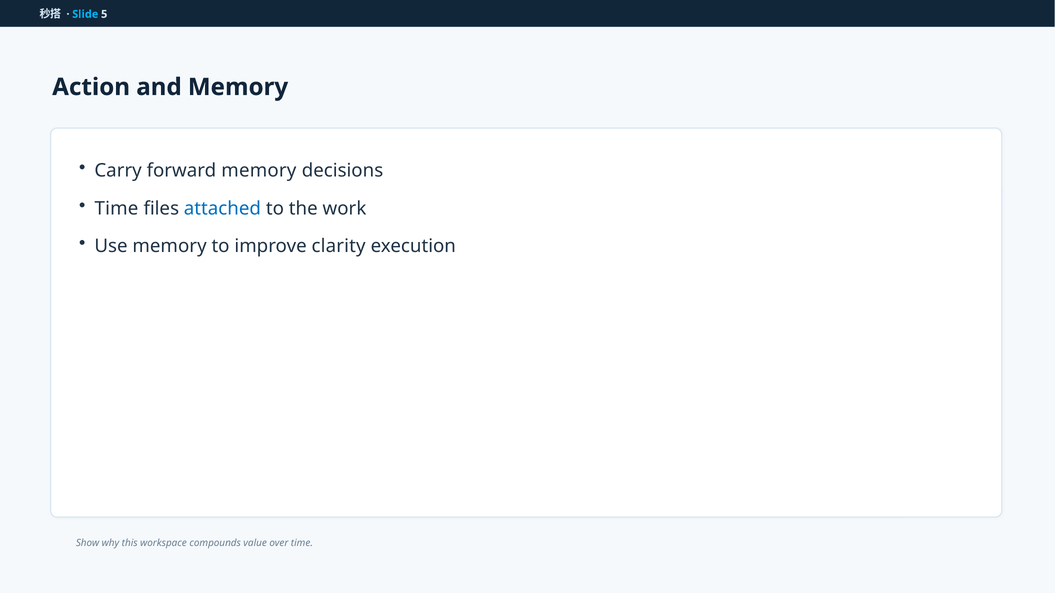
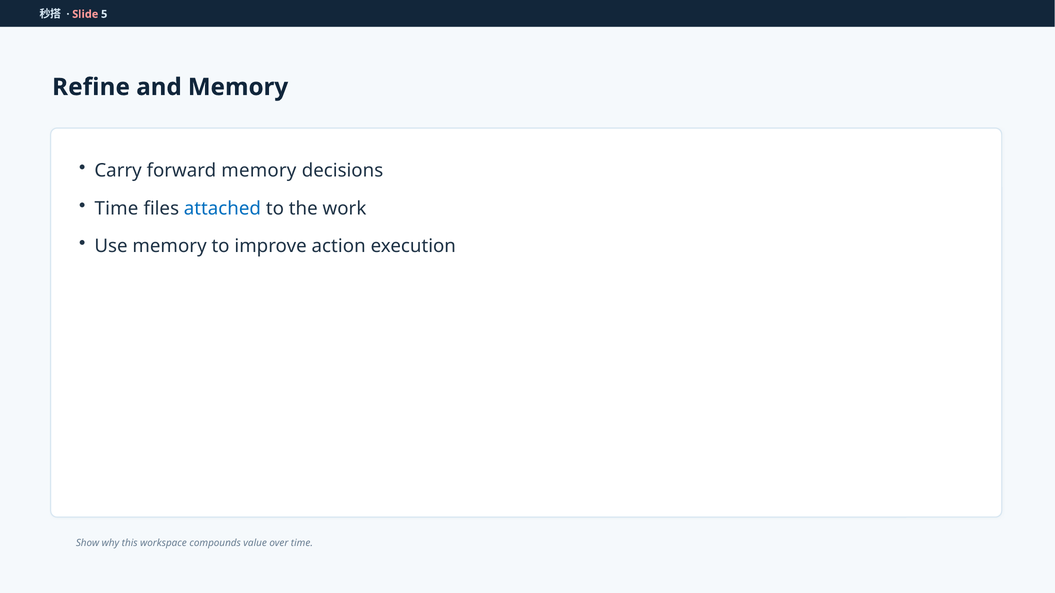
Slide colour: light blue -> pink (85, 14)
Action: Action -> Refine (91, 87)
clarity: clarity -> action (339, 246)
